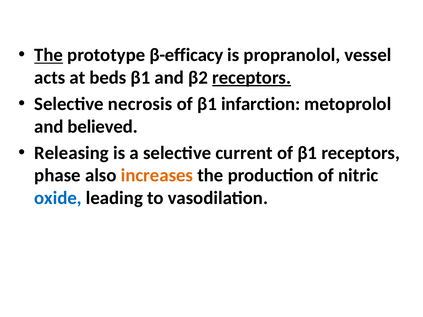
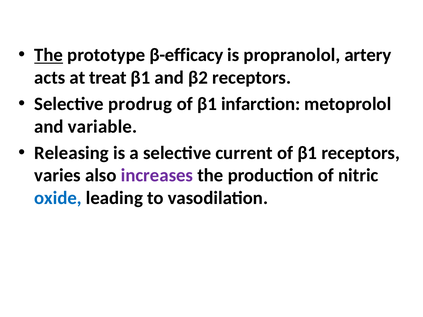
vessel: vessel -> artery (368, 55)
beds: beds -> treat (108, 78)
receptors underline: present -> none (252, 78)
necrosis: necrosis -> prodrug (140, 104)
believed: believed -> variable (103, 127)
phase: phase -> varies (58, 176)
increases colour: orange -> purple (157, 176)
